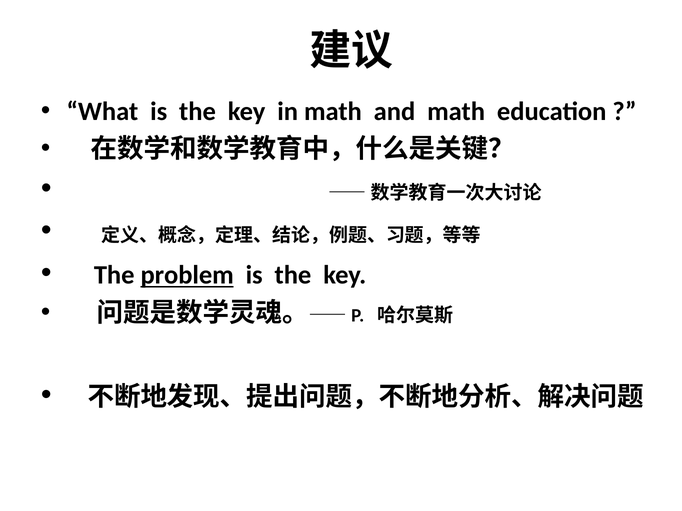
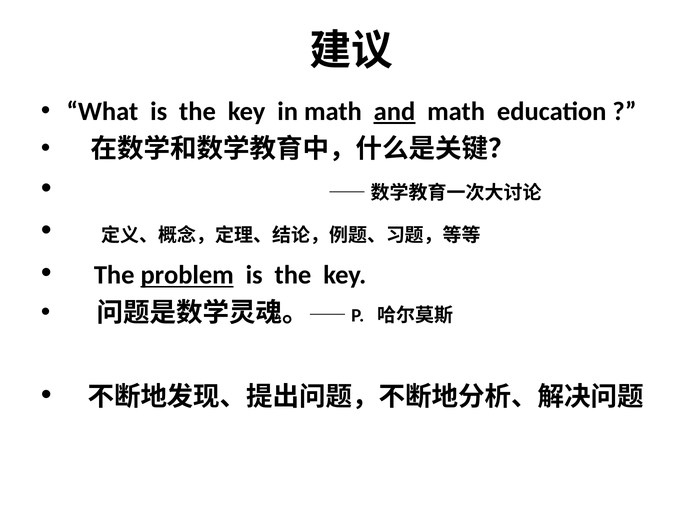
and underline: none -> present (394, 112)
